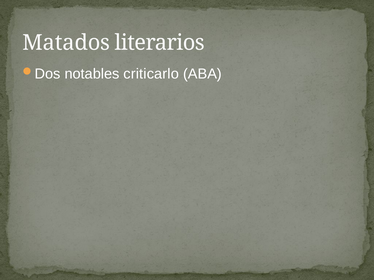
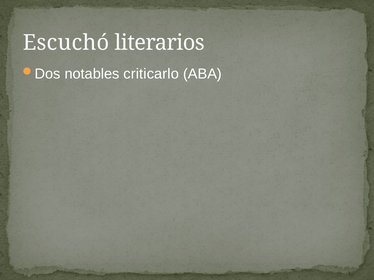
Matados: Matados -> Escuchó (66, 43)
